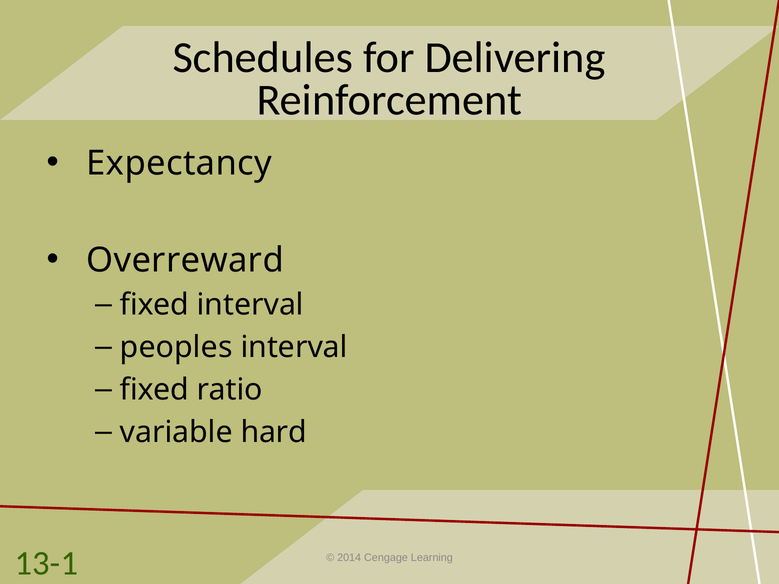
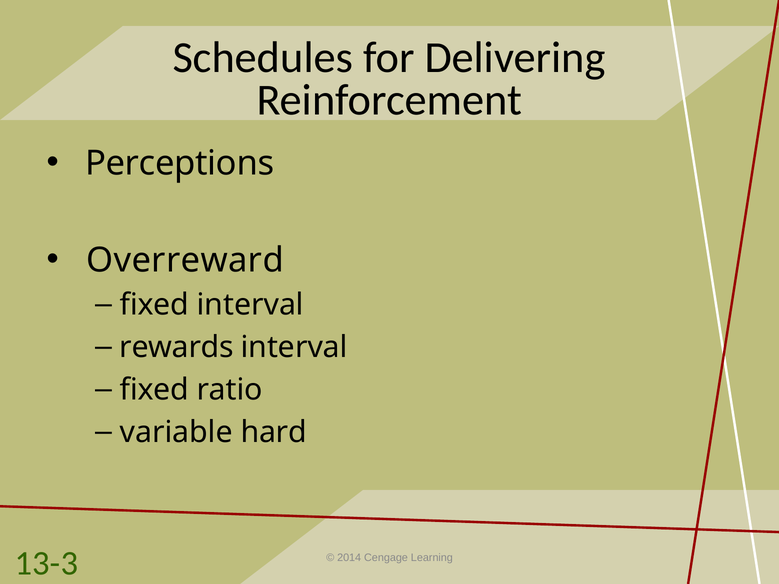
Expectancy: Expectancy -> Perceptions (180, 163)
peoples: peoples -> rewards (176, 348)
13-1: 13-1 -> 13-3 (46, 564)
